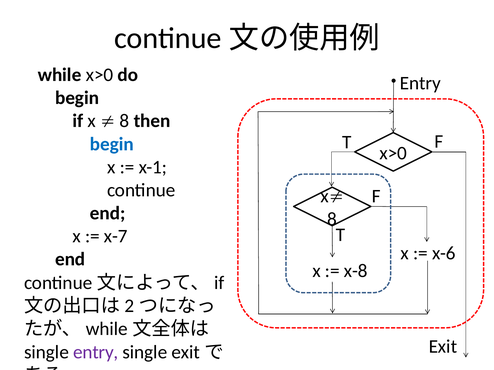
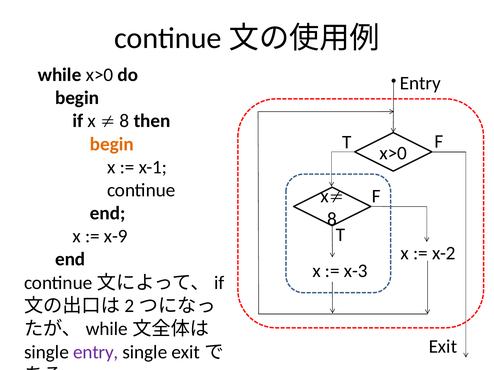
begin colour: blue -> orange (112, 144)
x-7: x-7 -> x-9 (116, 236)
x-6: x-6 -> x-2 (444, 254)
x-8: x-8 -> x-3 (356, 271)
